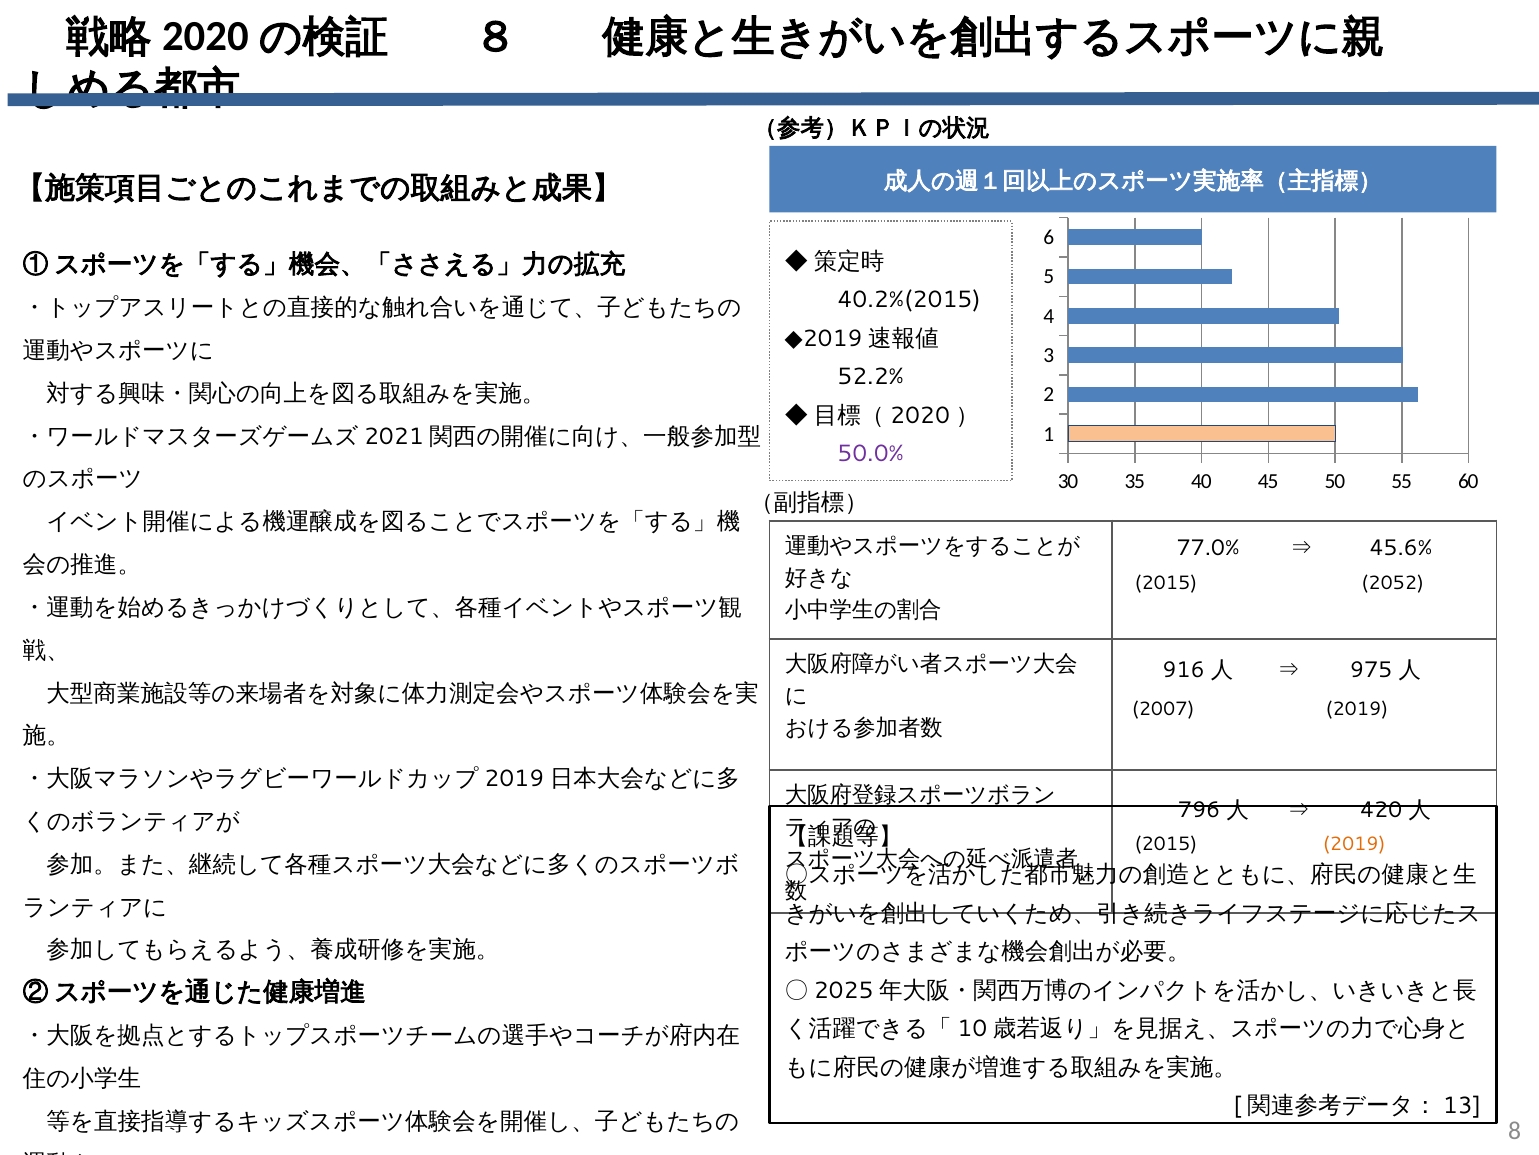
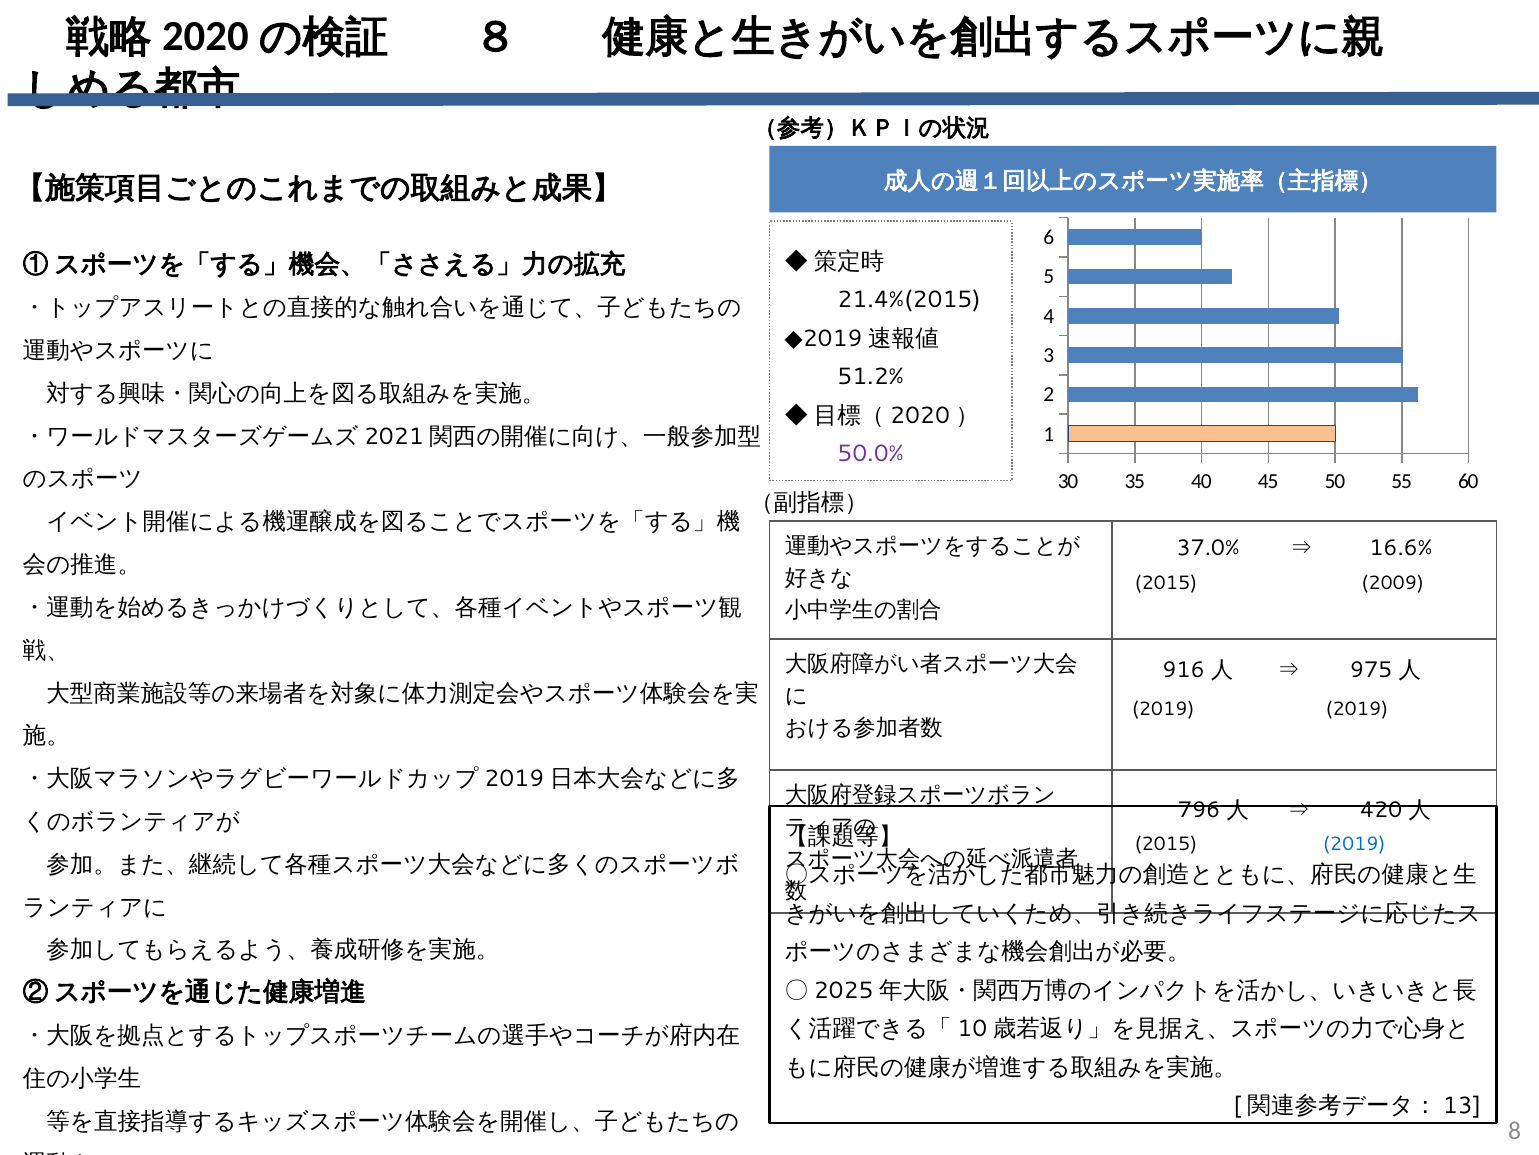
40.2%(2015: 40.2%(2015 -> 21.4%(2015 (909, 300)
52.2%: 52.2% -> 51.2% (871, 377)
77.0%: 77.0% -> 37.0% (1208, 548)
45.6%: 45.6% -> 16.6% (1401, 548)
2052: 2052 -> 2009 (1393, 582)
2007: 2007 -> 2019 (1163, 709)
2019 colour: orange -> blue (1354, 844)
